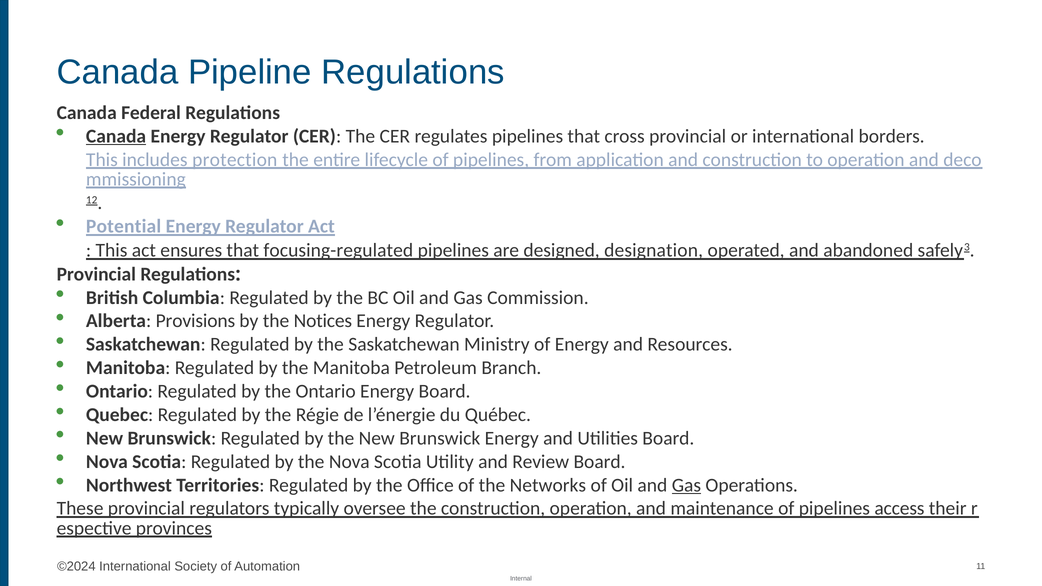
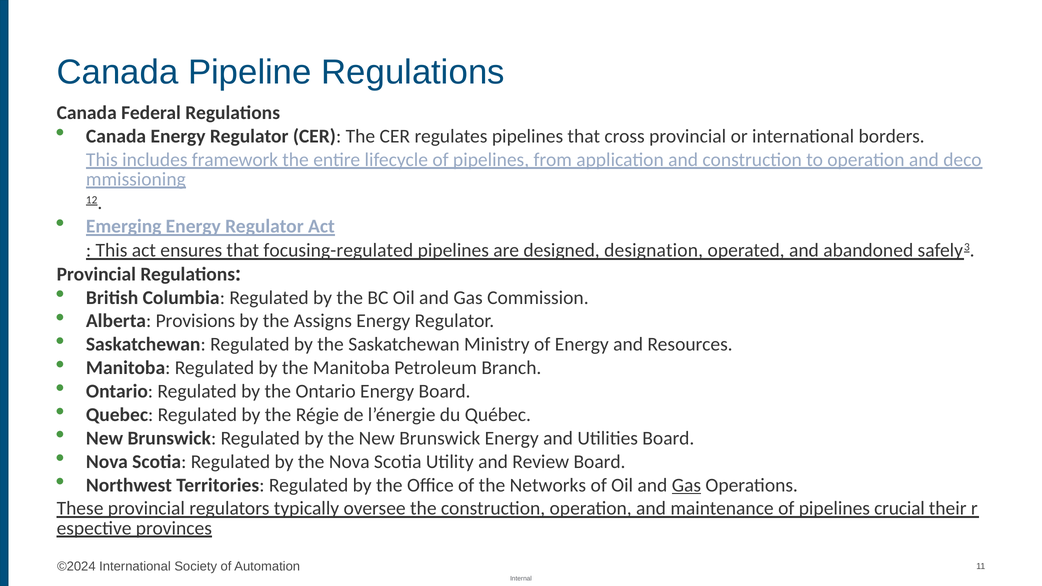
Canada underline: present -> none (116, 136)
protection: protection -> framework (235, 160)
Potential: Potential -> Emerging (124, 226)
Notices: Notices -> Assigns (323, 321)
access: access -> crucial (899, 509)
